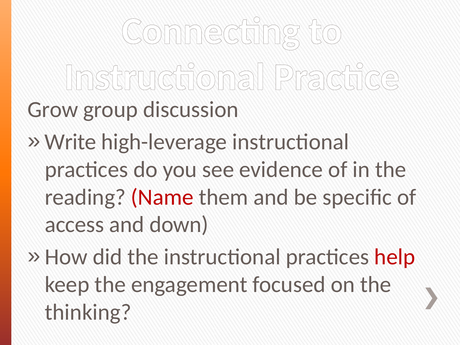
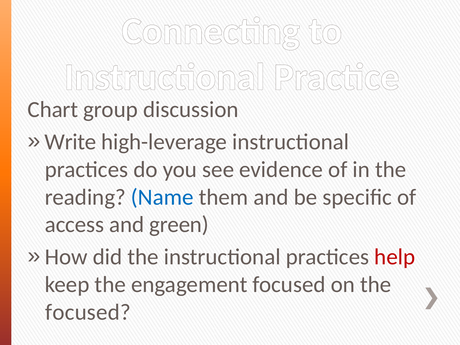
Grow: Grow -> Chart (53, 110)
Name colour: red -> blue (162, 197)
down: down -> green (179, 225)
thinking: thinking -> focused (88, 312)
